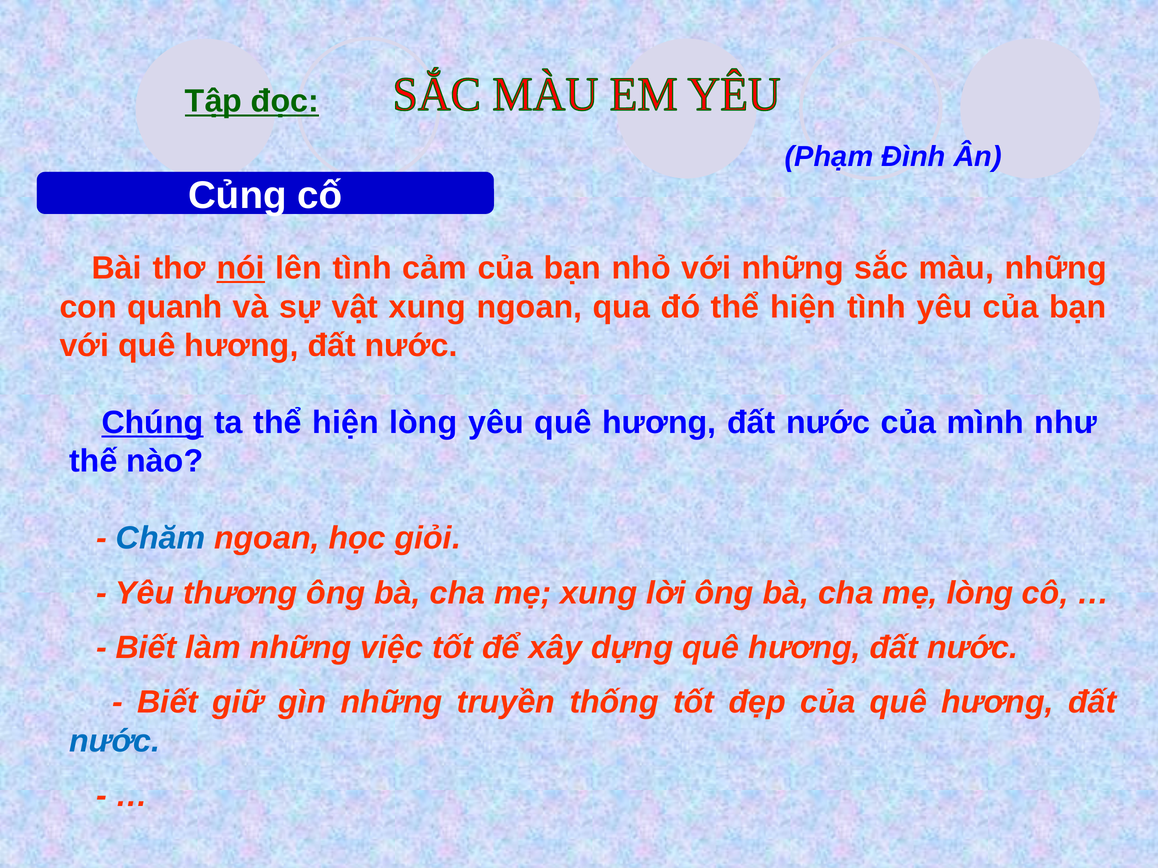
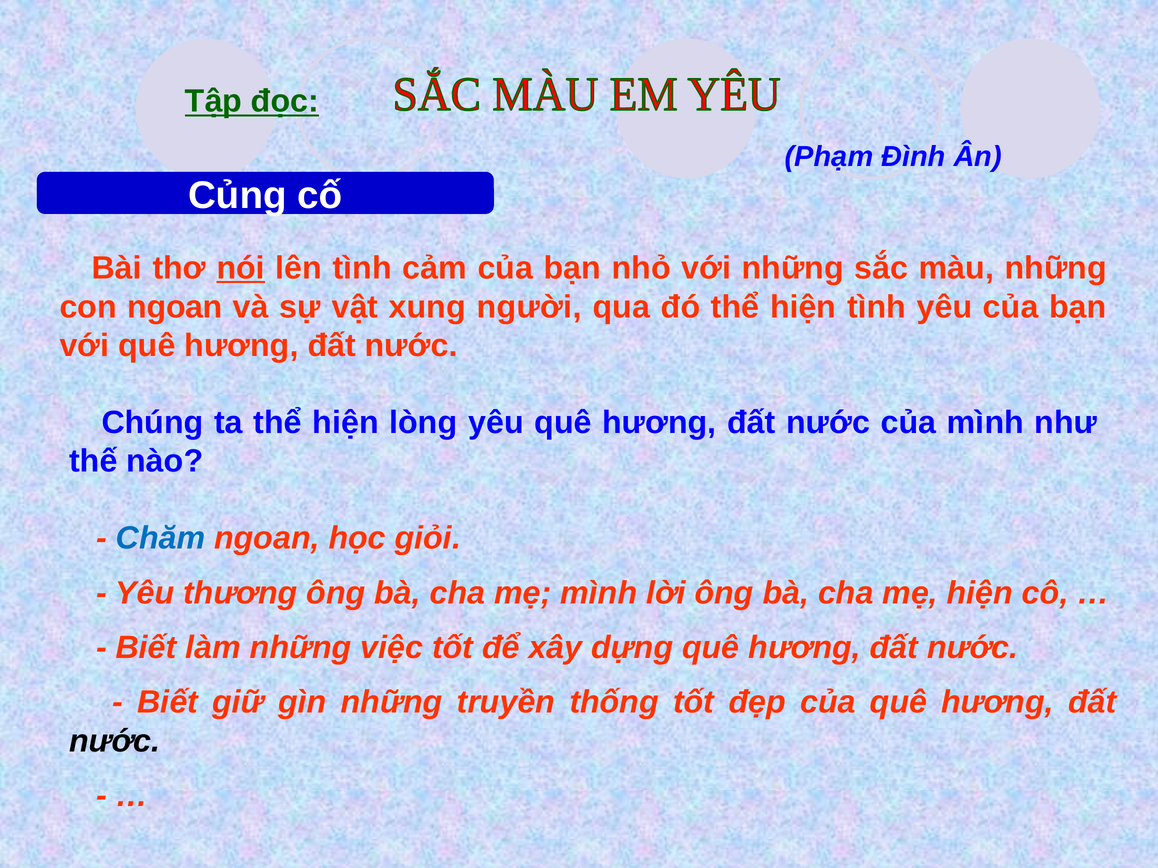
con quanh: quanh -> ngoan (175, 307)
xung ngoan: ngoan -> người (529, 307)
Chúng underline: present -> none (152, 423)
mẹ xung: xung -> mình (599, 593)
mẹ lòng: lòng -> hiện (980, 593)
nước colour: blue -> black (115, 741)
